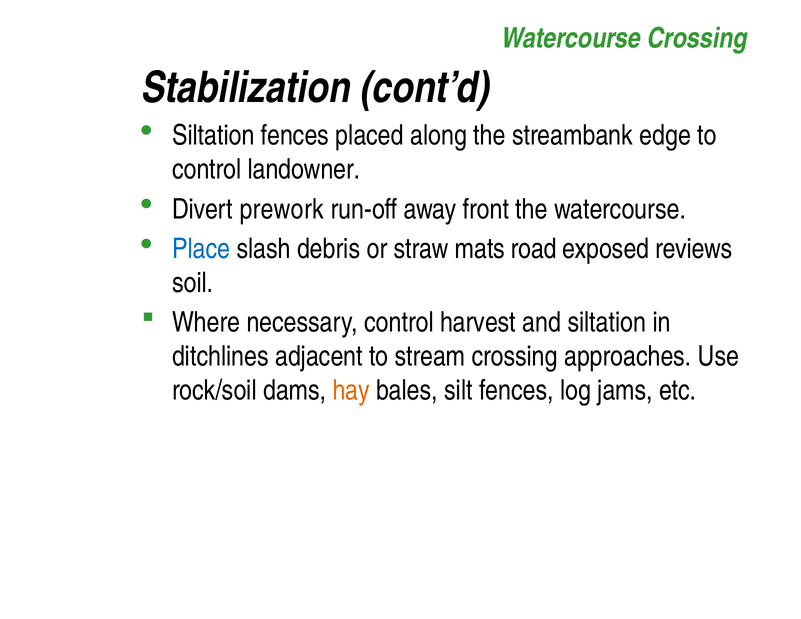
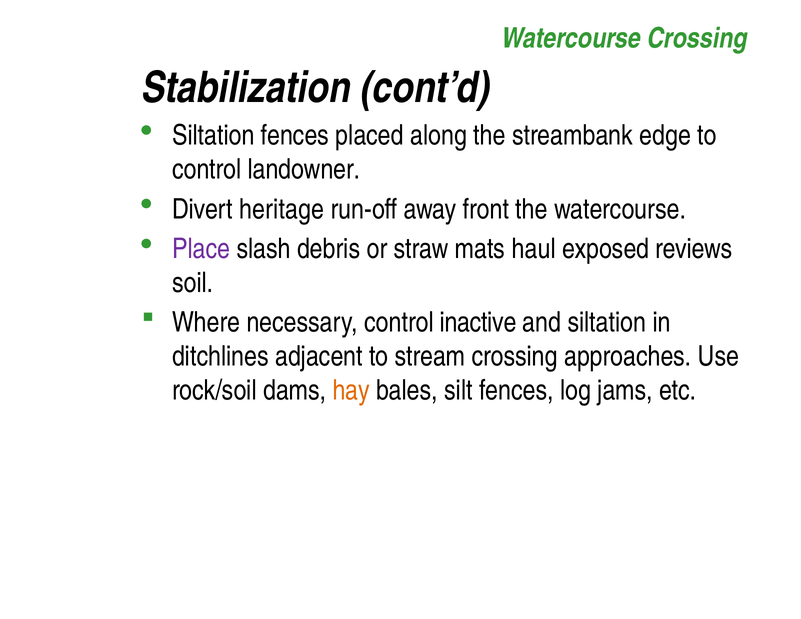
prework: prework -> heritage (282, 209)
Place colour: blue -> purple (201, 249)
road: road -> haul (534, 249)
harvest: harvest -> inactive (478, 323)
